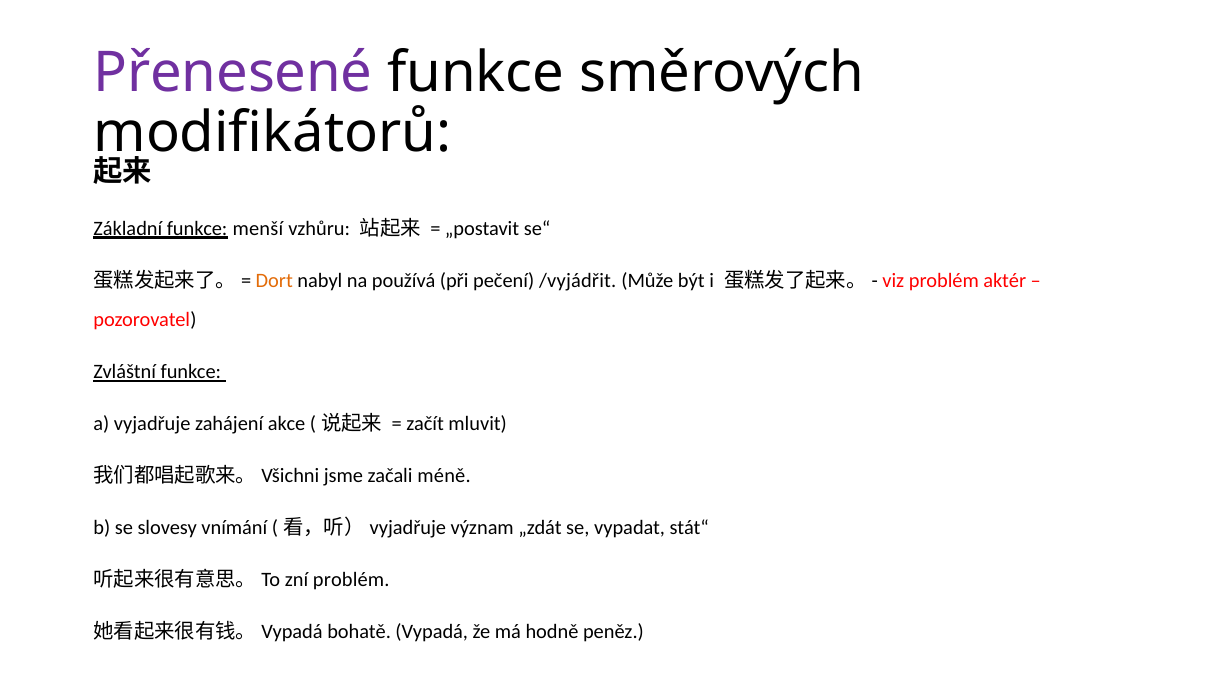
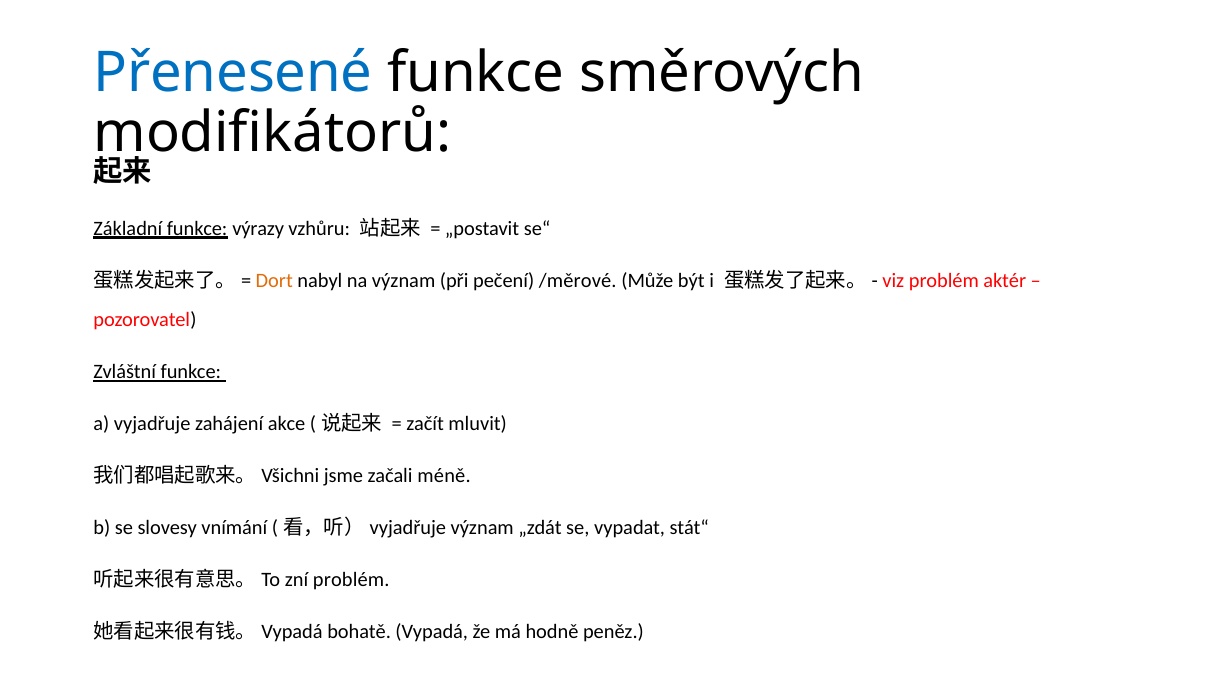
Přenesené colour: purple -> blue (233, 73)
menší: menší -> výrazy (258, 228)
na používá: používá -> význam (404, 280)
/vyjádřit: /vyjádřit -> /měrové (578, 280)
